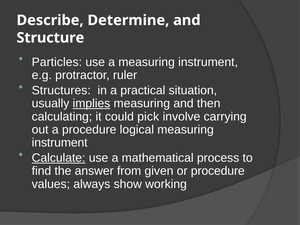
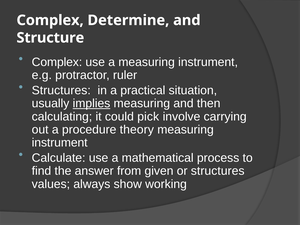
Describe: Describe -> Complex (50, 20)
Particles: Particles -> Complex (57, 62)
logical: logical -> theory (137, 130)
Calculate underline: present -> none (59, 158)
or procedure: procedure -> structures (218, 171)
